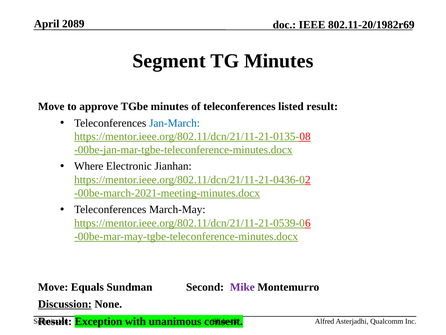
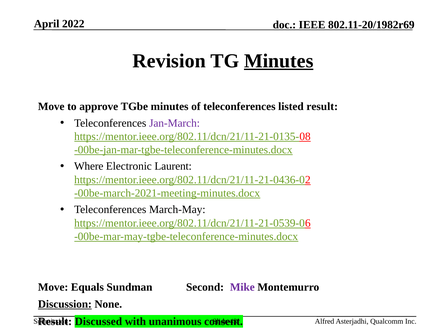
2089: 2089 -> 2022 (73, 24)
Segment: Segment -> Revision (169, 61)
Minutes underline: none -> present (279, 61)
Jan-March colour: blue -> purple (174, 123)
Jianhan: Jianhan -> Laurent (173, 166)
Exception: Exception -> Discussed (98, 321)
